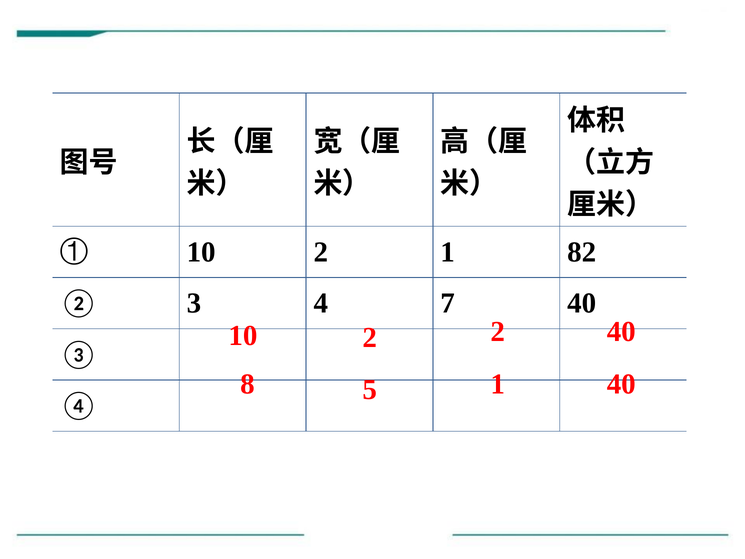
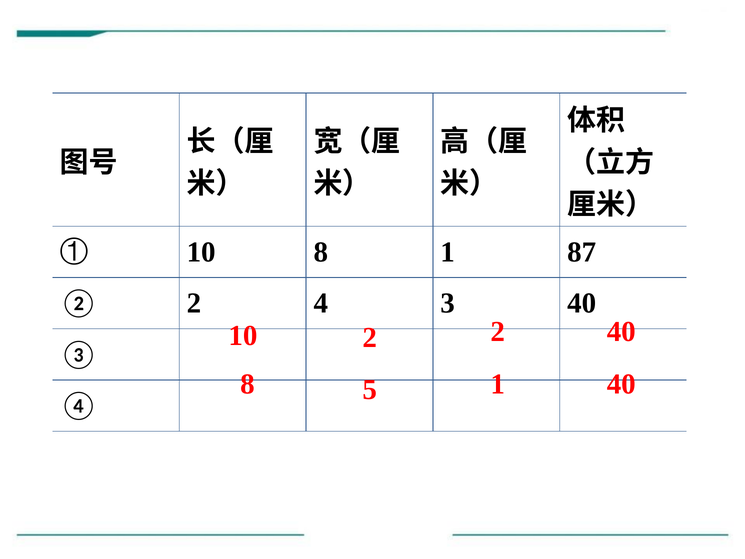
① 10 2: 2 -> 8 (321, 252)
82: 82 -> 87 (582, 252)
② 3: 3 -> 2 (194, 303)
7: 7 -> 3 (448, 303)
